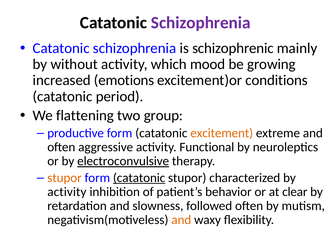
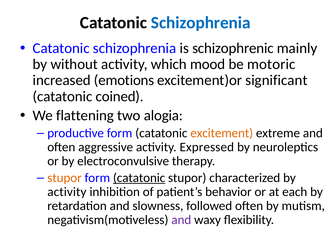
Schizophrenia colour: purple -> blue (201, 23)
growing: growing -> motoric (271, 64)
conditions: conditions -> significant (276, 80)
period: period -> coined (120, 96)
group: group -> alogia (163, 116)
Functional: Functional -> Expressed (207, 147)
electroconvulsive underline: present -> none (123, 161)
clear: clear -> each (295, 192)
and colour: orange -> purple (181, 220)
